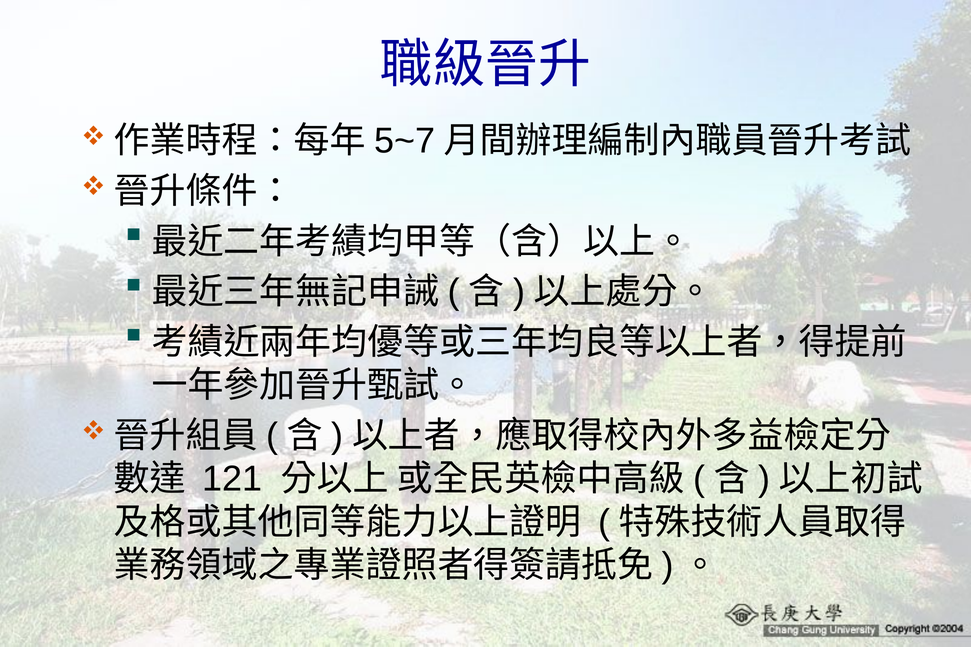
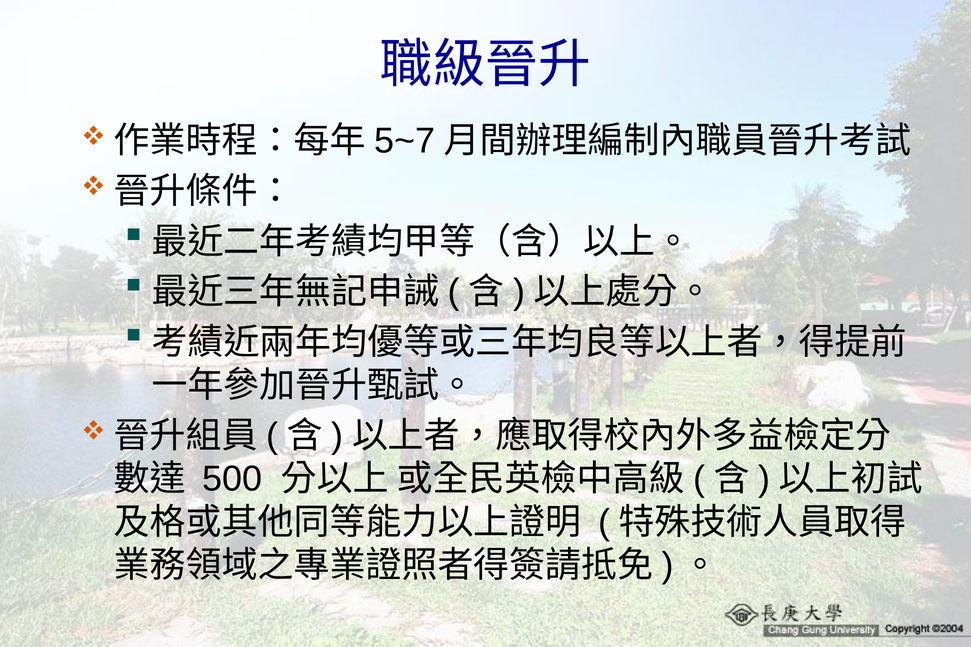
121: 121 -> 500 (232, 479)
